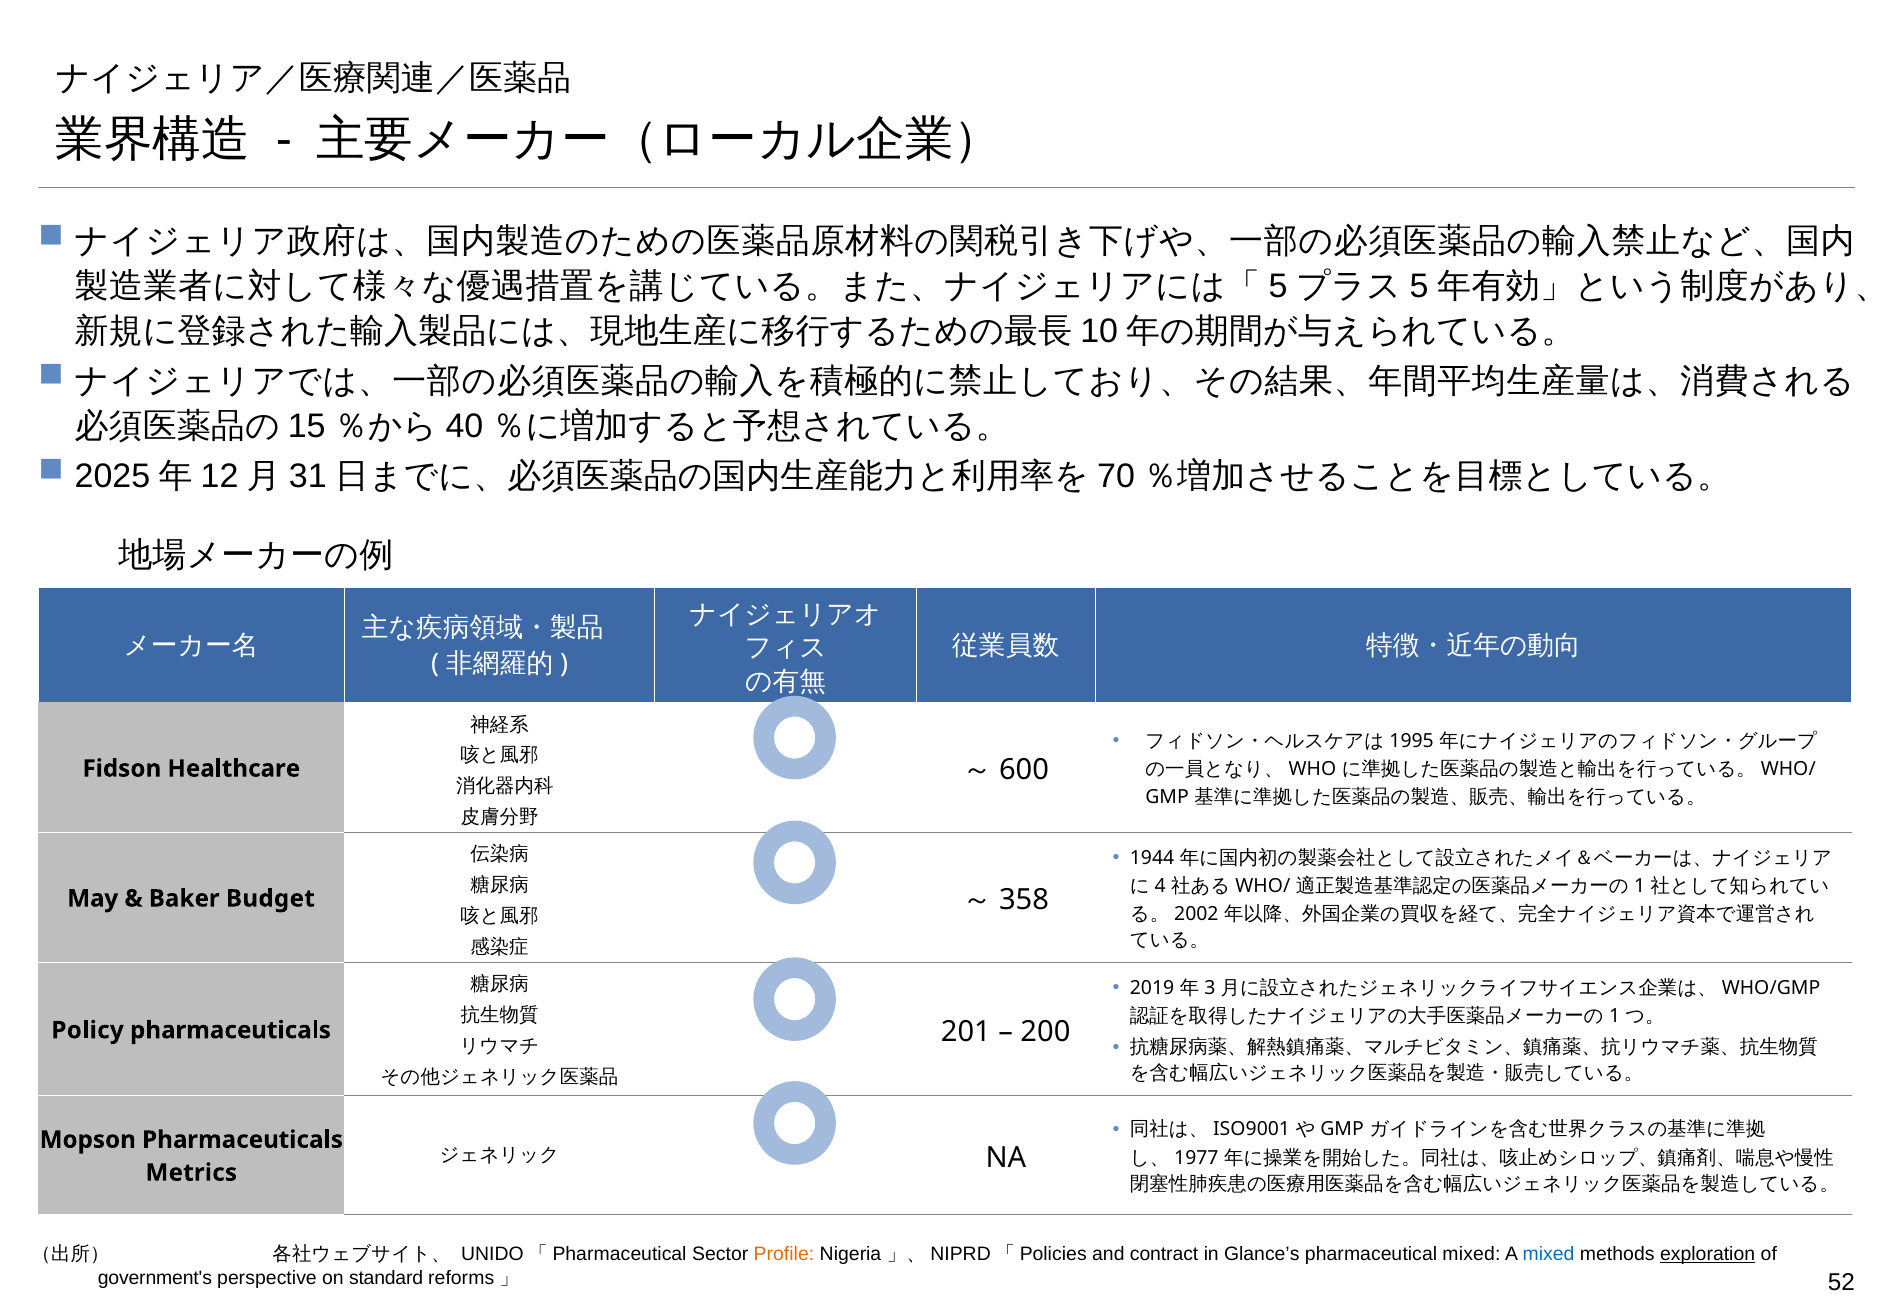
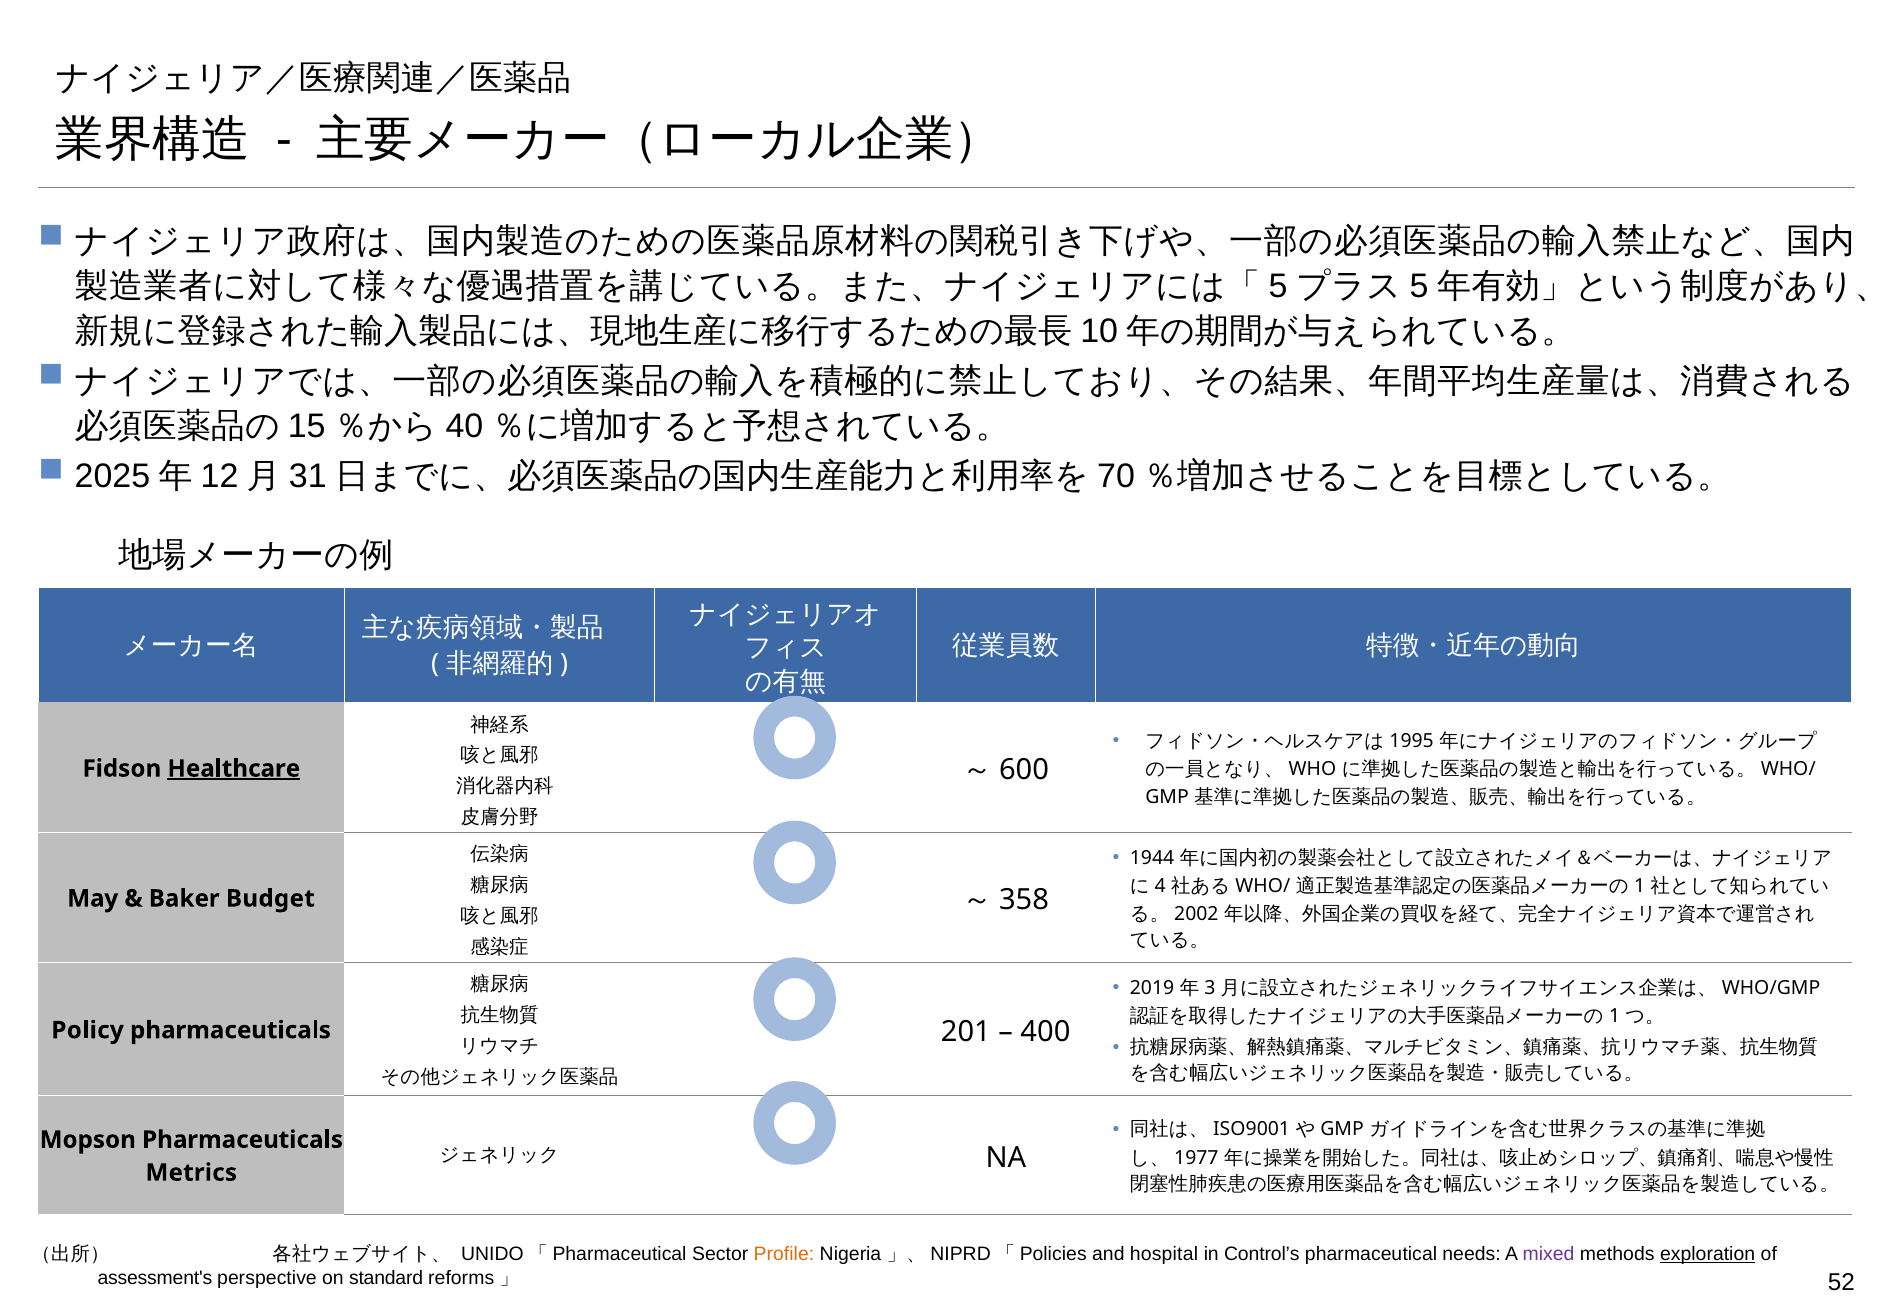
Healthcare underline: none -> present (234, 768)
200: 200 -> 400 (1045, 1031)
contract: contract -> hospital (1164, 1254)
Glance’s: Glance’s -> Control’s (1262, 1254)
pharmaceutical mixed: mixed -> needs (1472, 1254)
mixed colour: blue -> purple (1548, 1254)
government's: government's -> assessment's (155, 1277)
